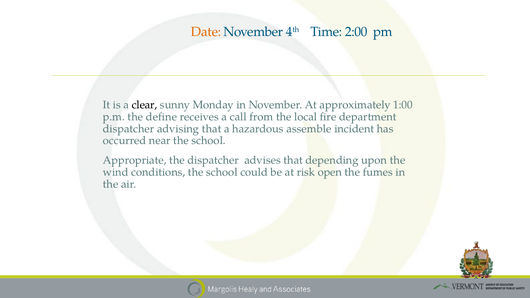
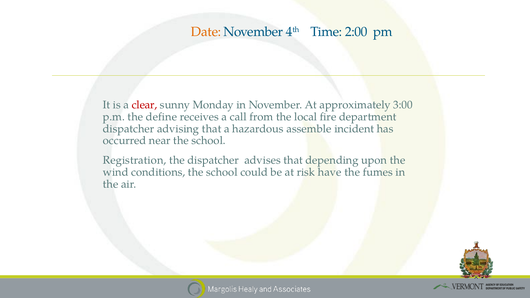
clear colour: black -> red (145, 105)
1:00: 1:00 -> 3:00 (403, 105)
Appropriate: Appropriate -> Registration (135, 160)
open: open -> have (330, 172)
